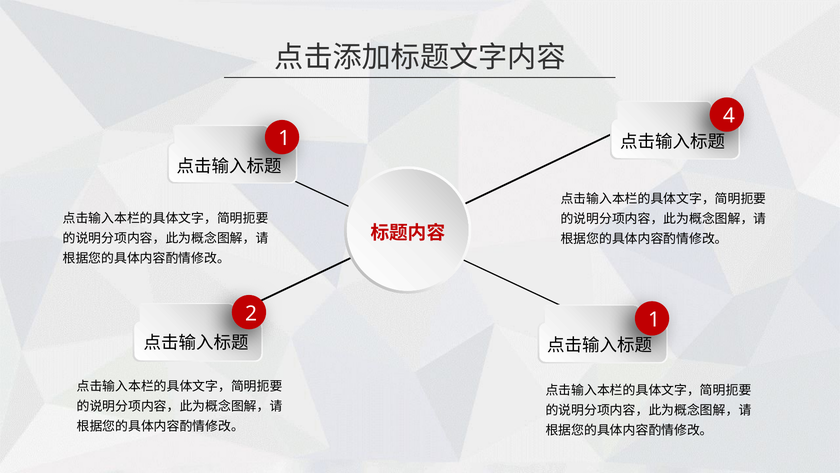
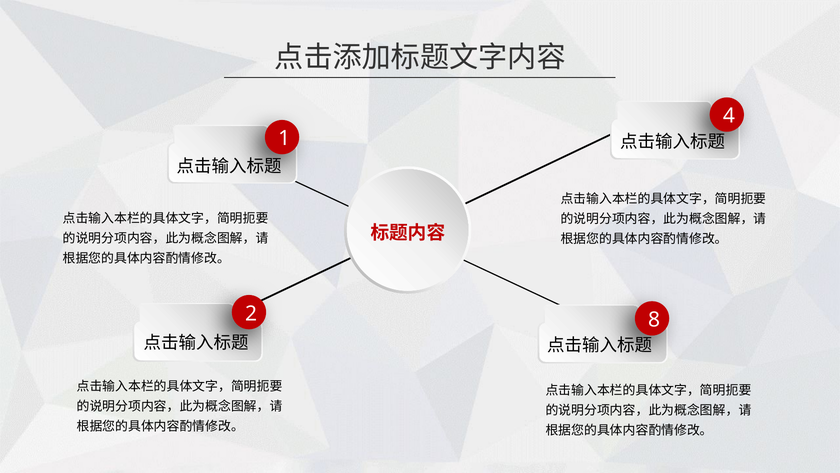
2 1: 1 -> 8 (654, 319)
